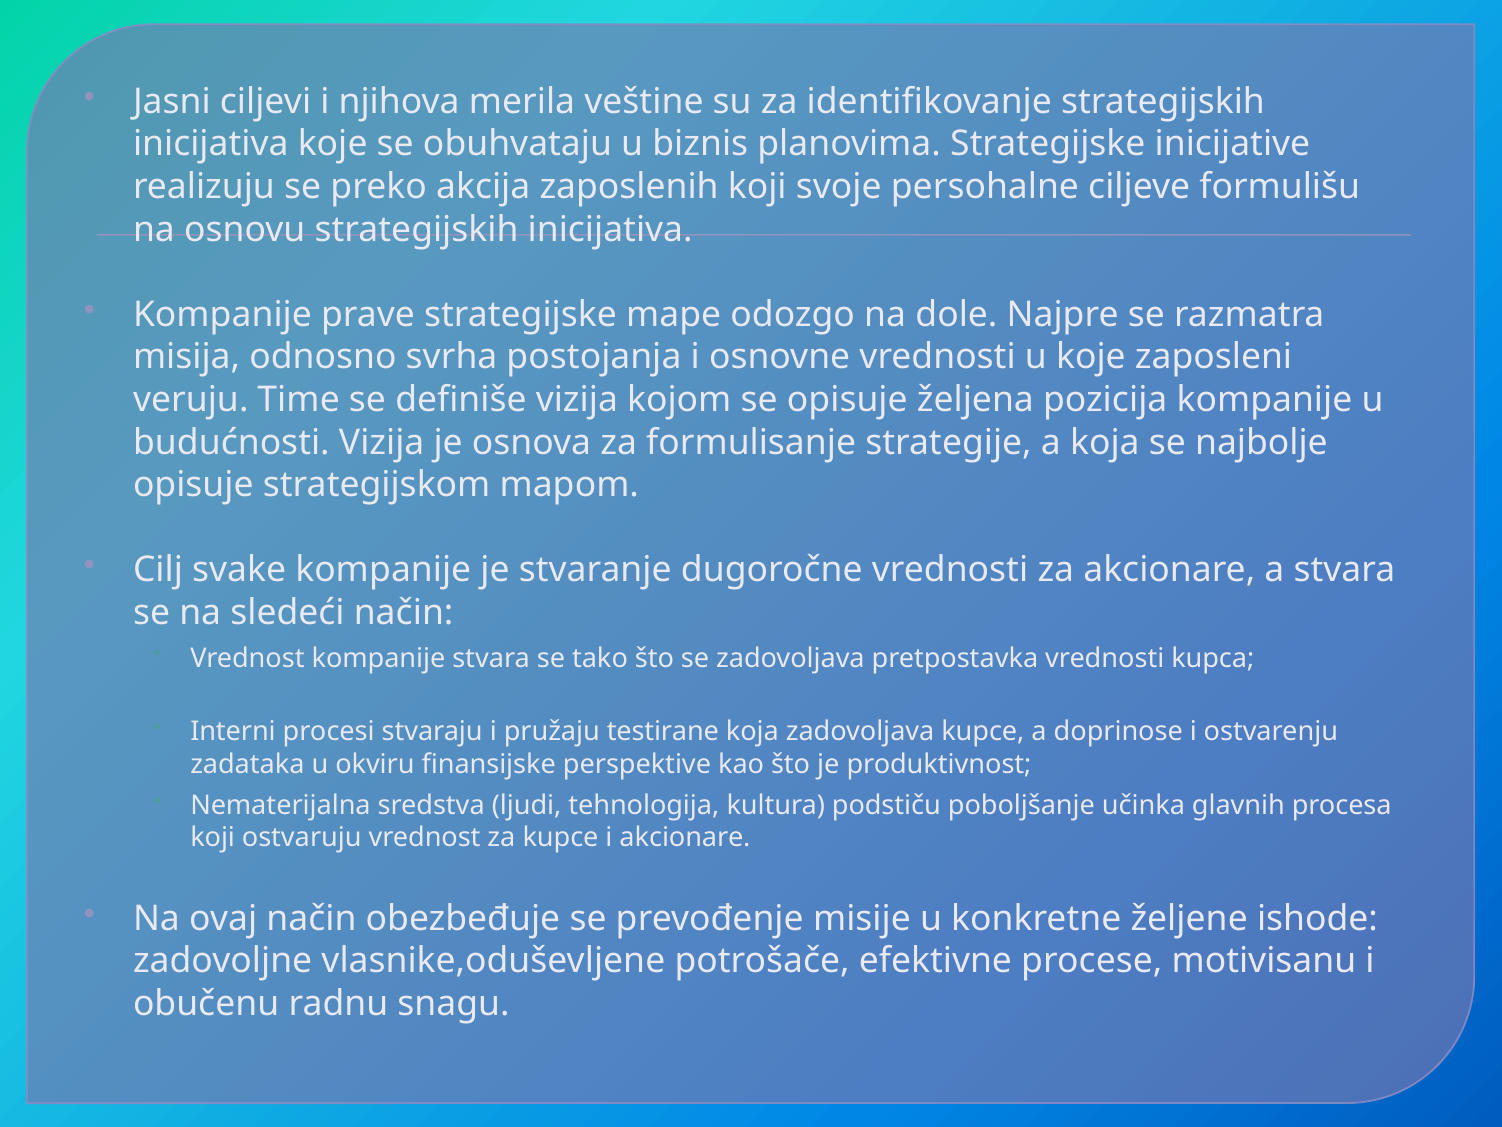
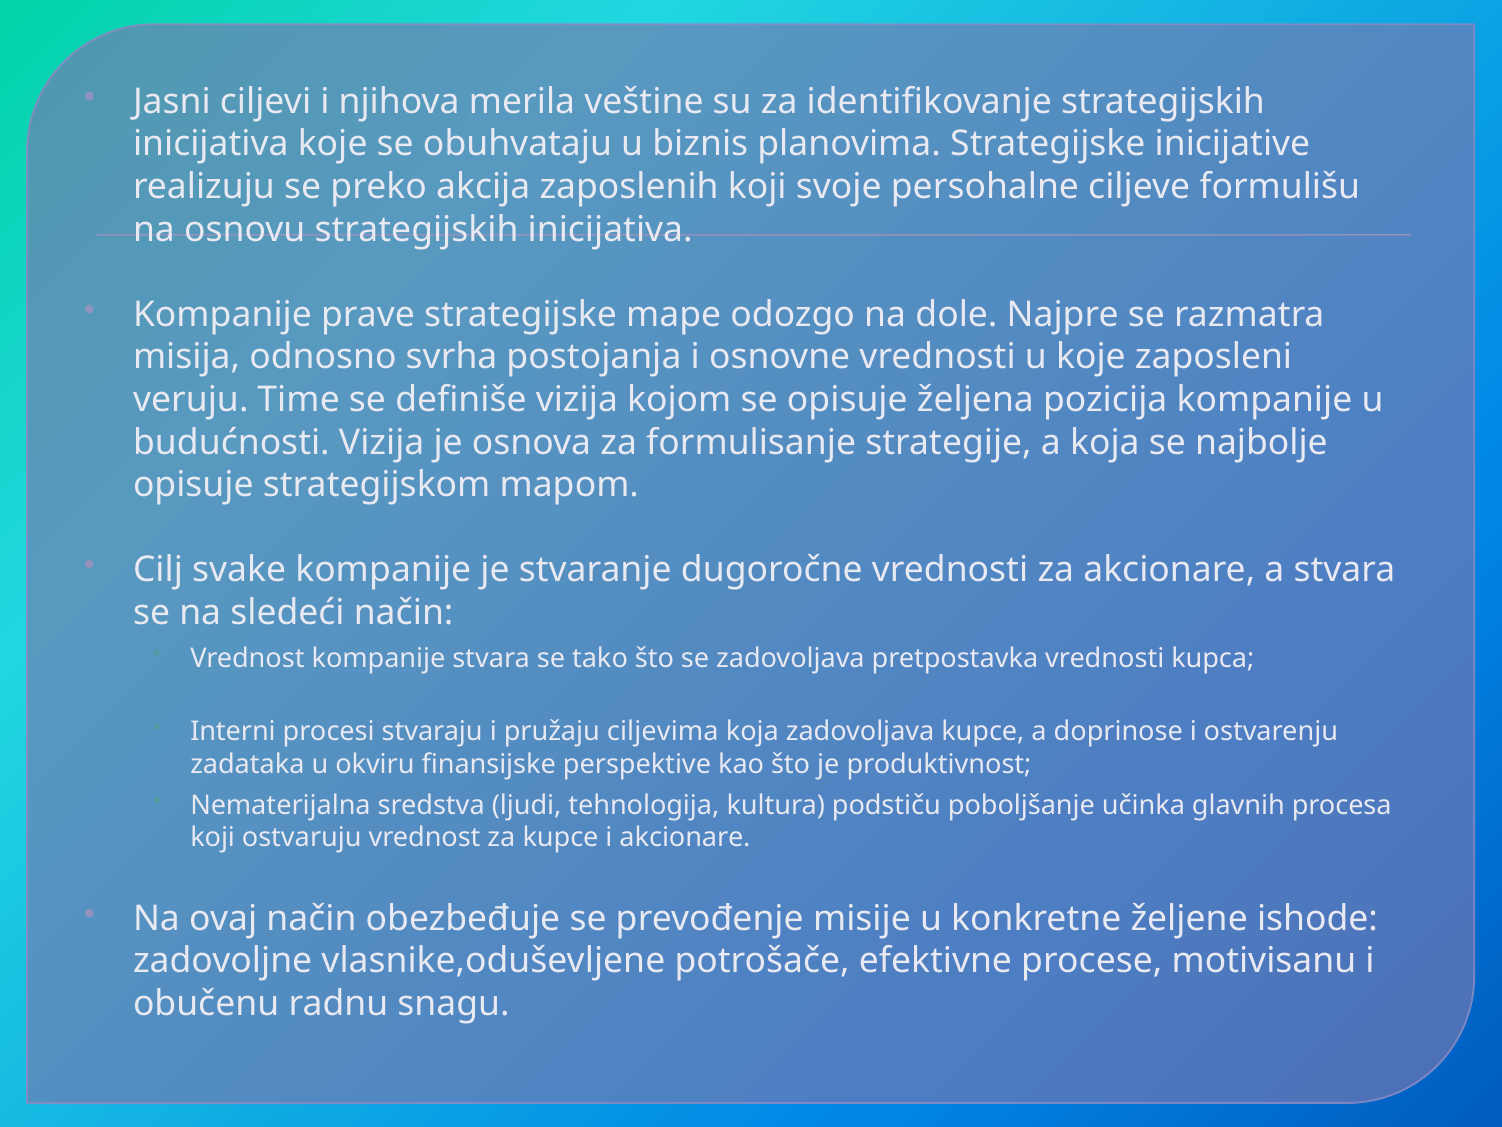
testirane: testirane -> ciljevima (663, 731)
